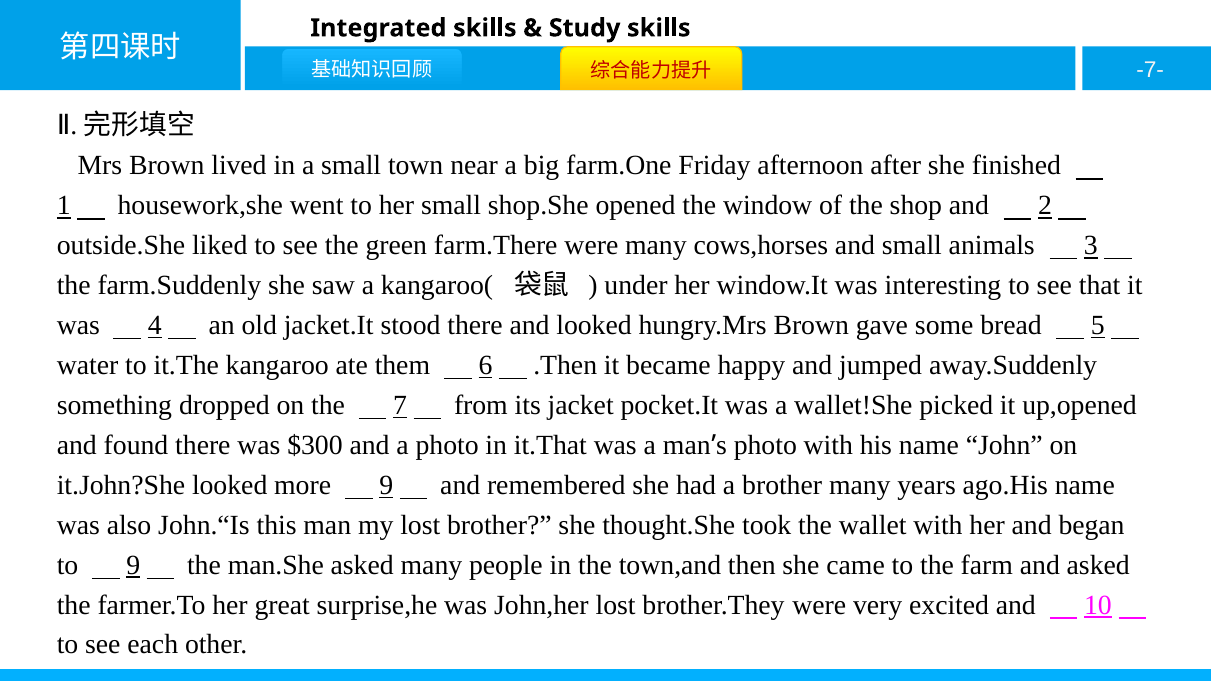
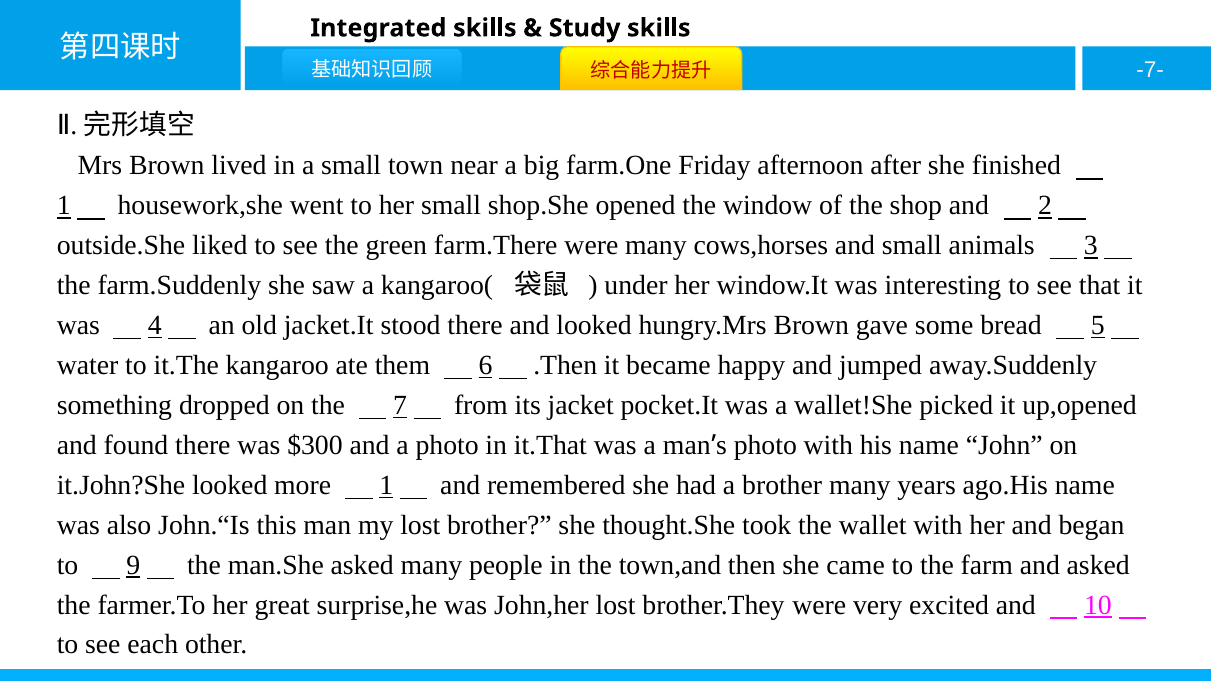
more 9: 9 -> 1 (386, 485)
